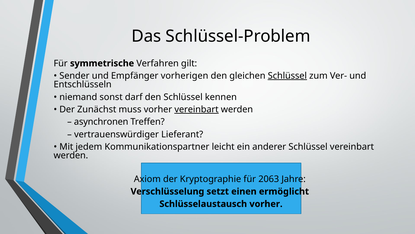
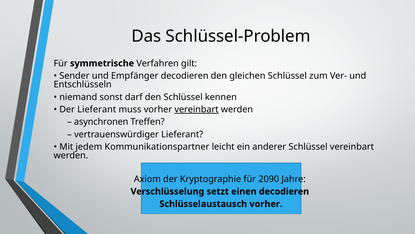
Empfänger vorherigen: vorherigen -> decodieren (185, 76)
Schlüssel underline: present -> none (287, 76)
Der Zunächst: Zunächst -> Lieferant (97, 109)
2063: 2063 -> 2090 (269, 179)
einen ermöglicht: ermöglicht -> decodieren (284, 191)
